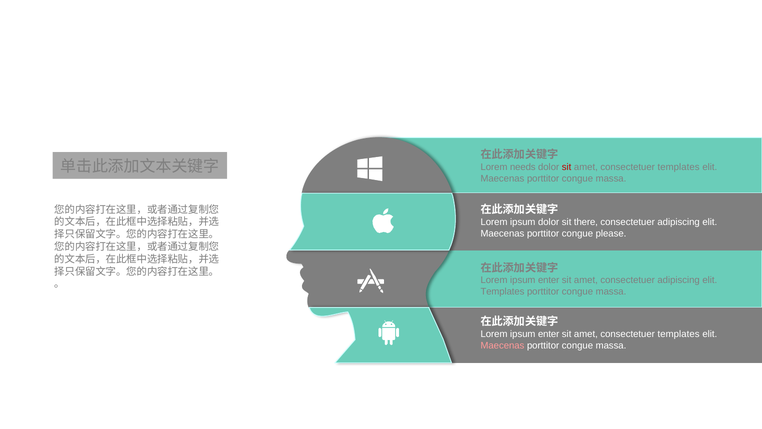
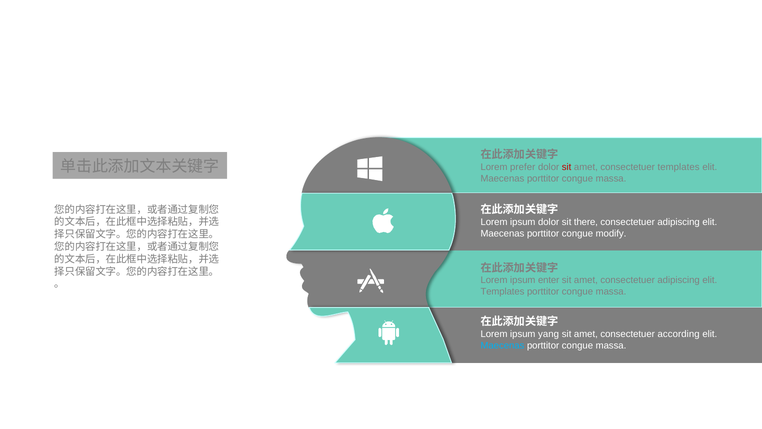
needs: needs -> prefer (523, 167)
please: please -> modify (611, 233)
enter: enter -> yang (549, 334)
templates: templates -> according (679, 334)
Maecenas colour: pink -> light blue (502, 345)
